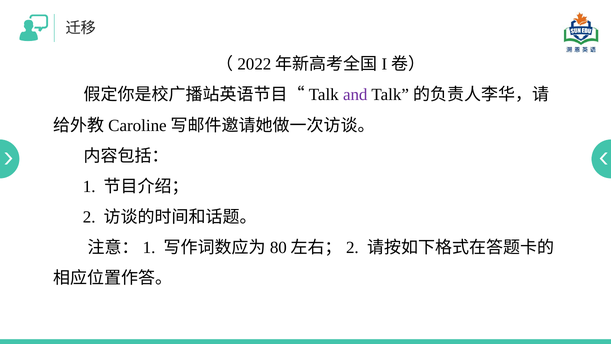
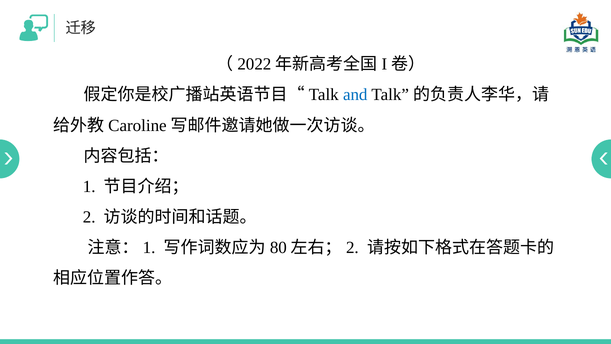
and colour: purple -> blue (355, 95)
